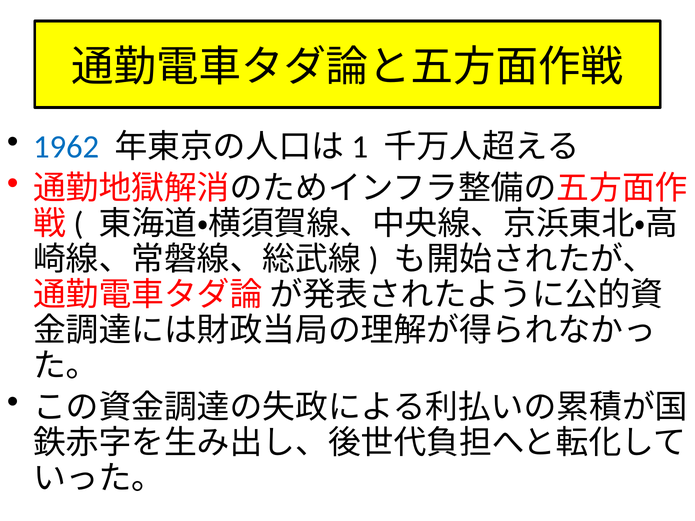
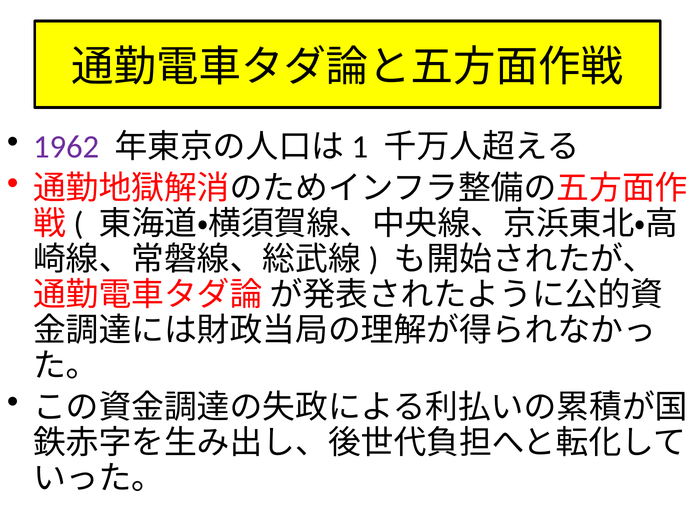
1962 colour: blue -> purple (66, 147)
